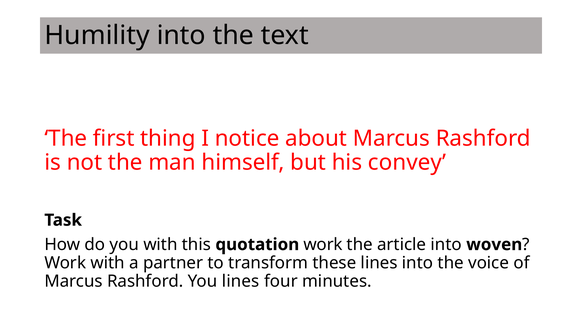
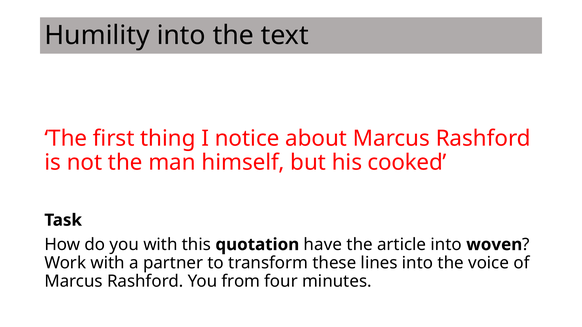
convey: convey -> cooked (407, 163)
quotation work: work -> have (323, 245)
You lines: lines -> from (241, 281)
